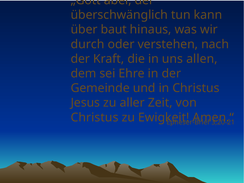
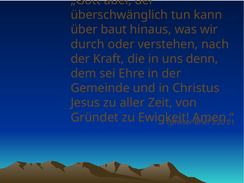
allen: allen -> denn (202, 59)
Christus: Christus -> Gründet (95, 117)
